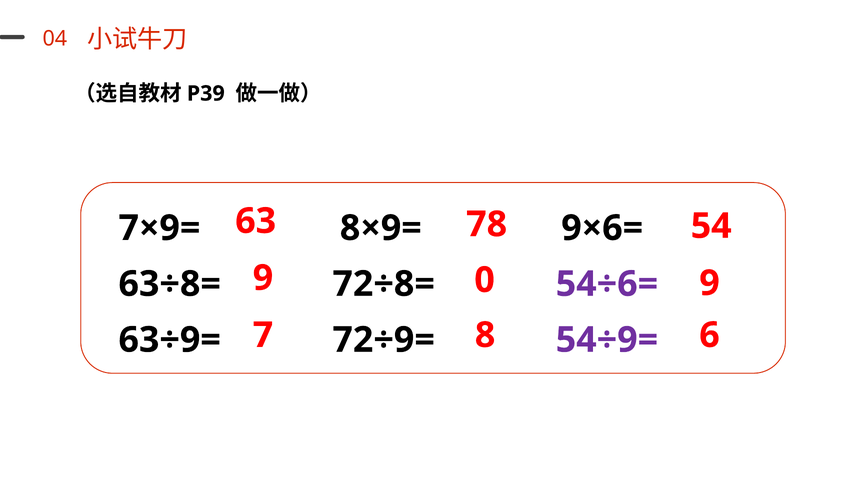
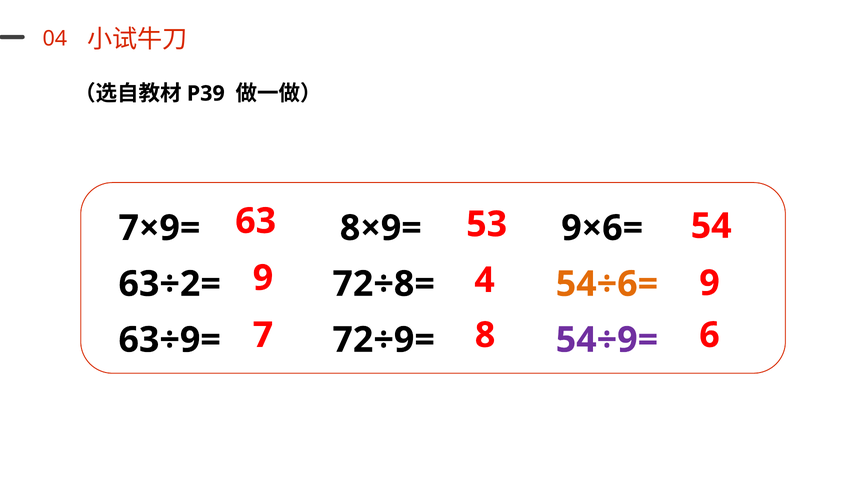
78: 78 -> 53 (487, 224)
0: 0 -> 4 (485, 280)
63÷8=: 63÷8= -> 63÷2= (170, 284)
54÷6= colour: purple -> orange (607, 284)
